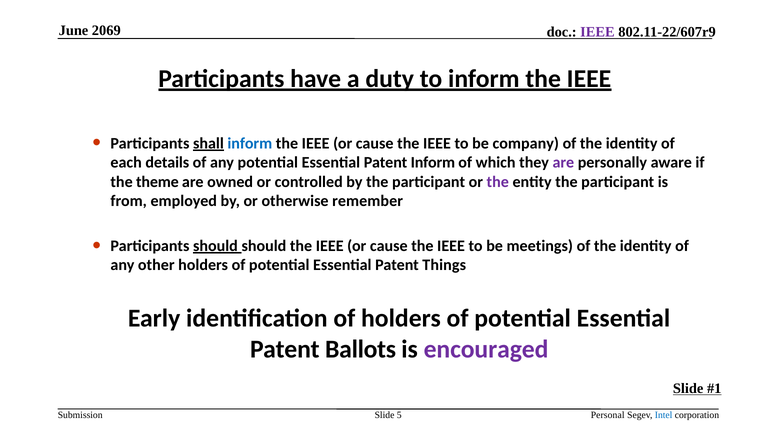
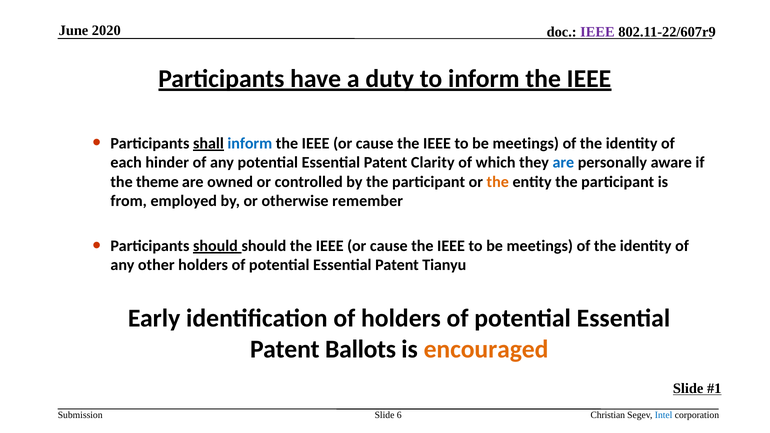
2069: 2069 -> 2020 (106, 31)
company: company -> meetings (526, 143)
details: details -> hinder (167, 163)
Patent Inform: Inform -> Clarity (433, 163)
are colour: purple -> blue (563, 163)
the colour: purple -> orange (498, 182)
Things: Things -> Tianyu (444, 265)
encouraged colour: purple -> orange (486, 349)
5: 5 -> 6 (399, 415)
Personal: Personal -> Christian (608, 415)
